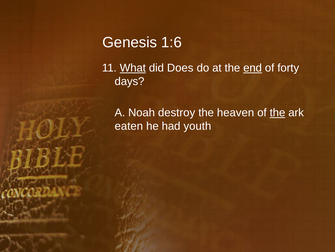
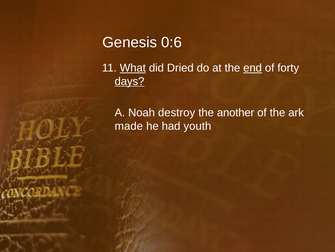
1:6: 1:6 -> 0:6 (171, 42)
Does: Does -> Dried (180, 68)
days underline: none -> present (130, 81)
heaven: heaven -> another (236, 112)
the underline: present -> none (277, 112)
eaten: eaten -> made (129, 126)
